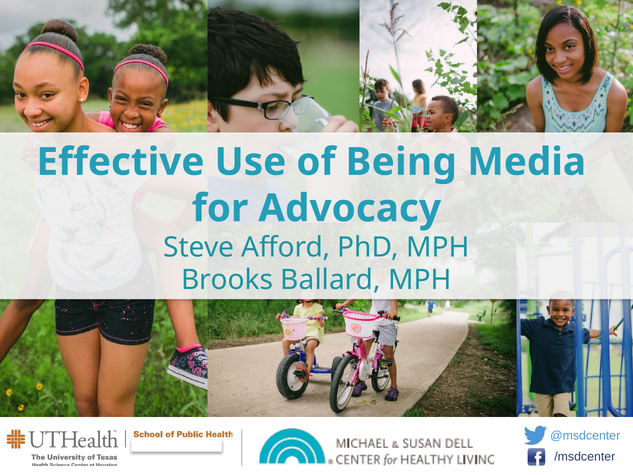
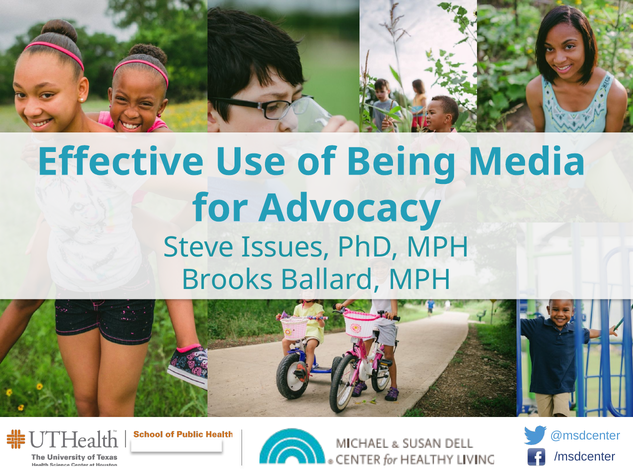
Afford: Afford -> Issues (286, 247)
